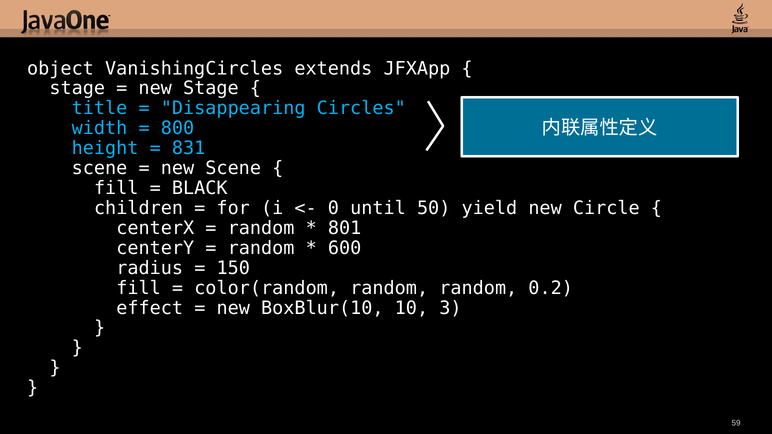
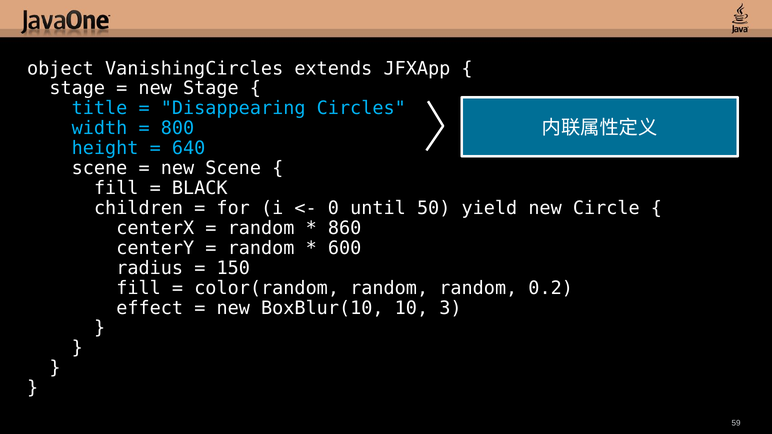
831: 831 -> 640 (189, 148)
801: 801 -> 860 (345, 228)
